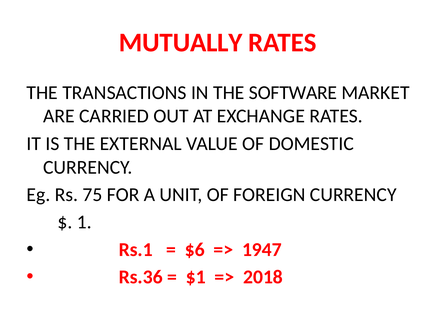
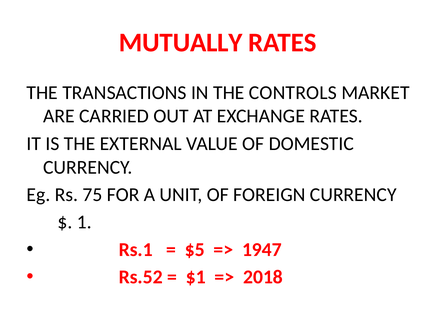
SOFTWARE: SOFTWARE -> CONTROLS (293, 93)
$6: $6 -> $5 (195, 250)
Rs.36: Rs.36 -> Rs.52 (141, 278)
